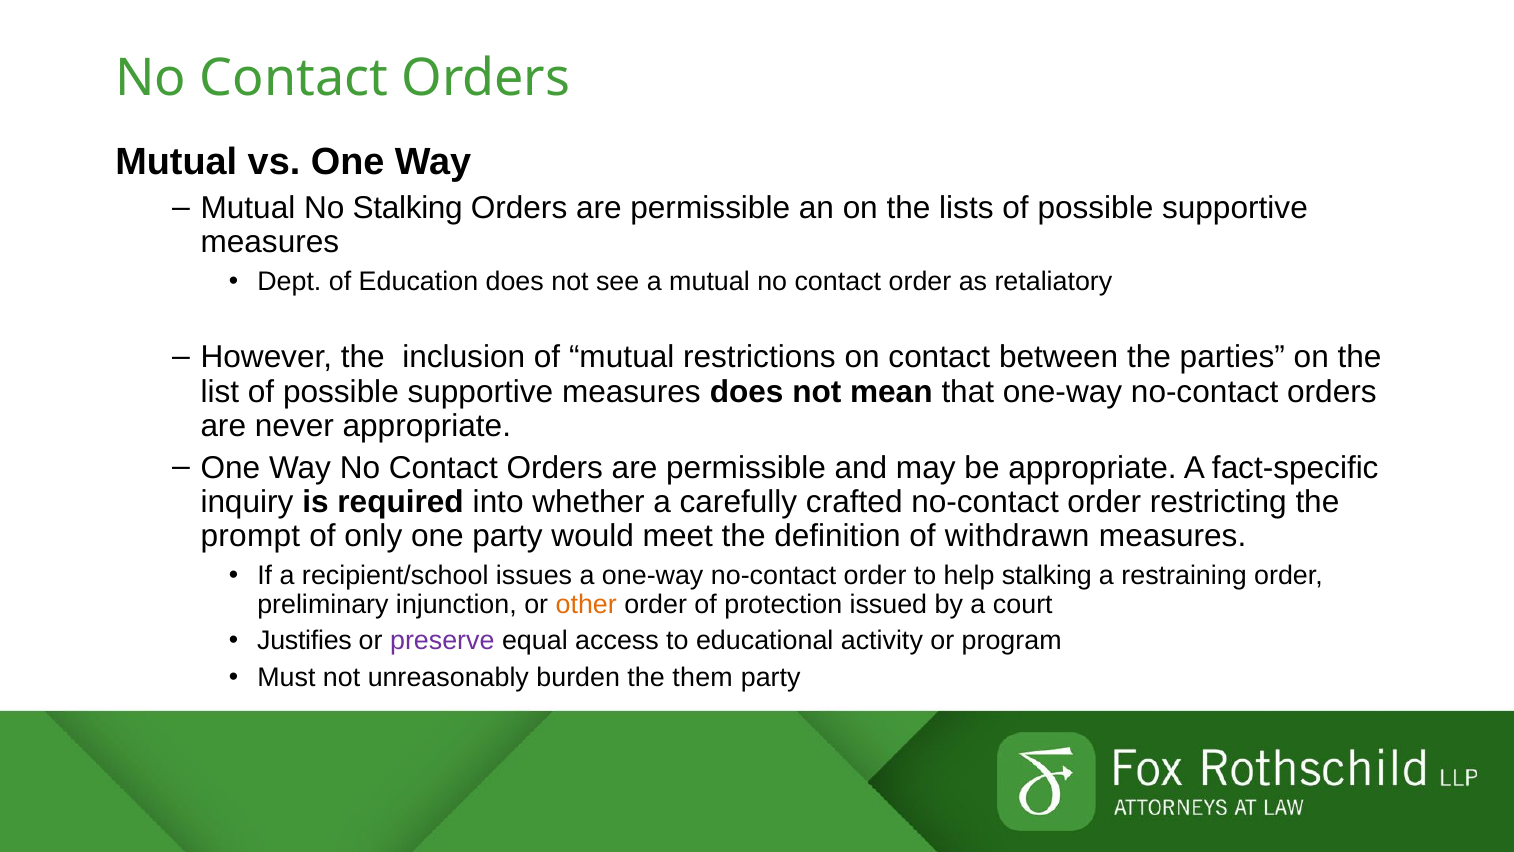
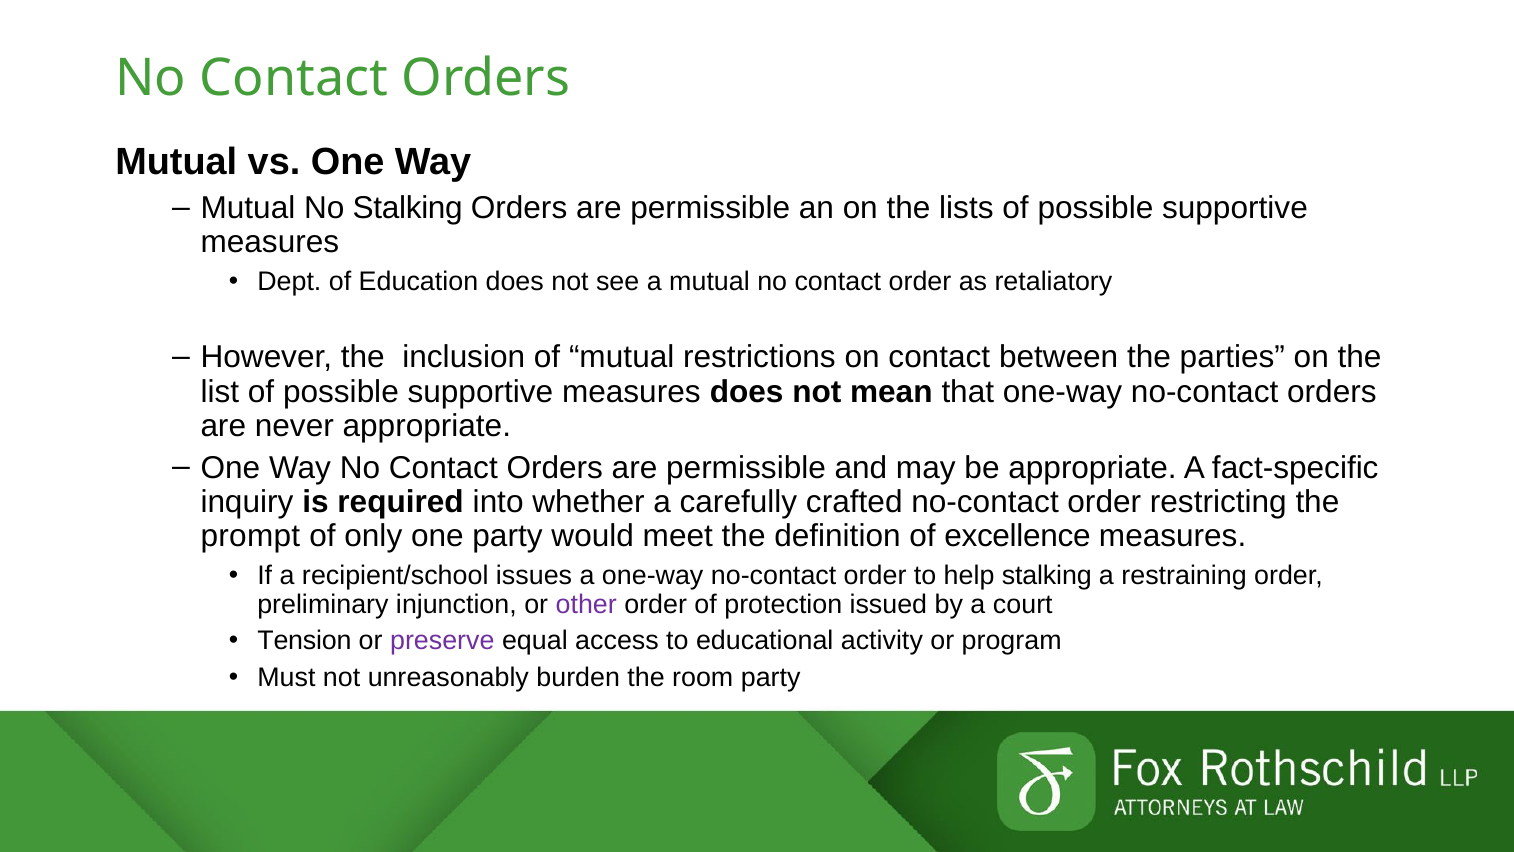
withdrawn: withdrawn -> excellence (1017, 536)
other colour: orange -> purple (586, 604)
Justifies: Justifies -> Tension (304, 641)
them: them -> room (703, 678)
